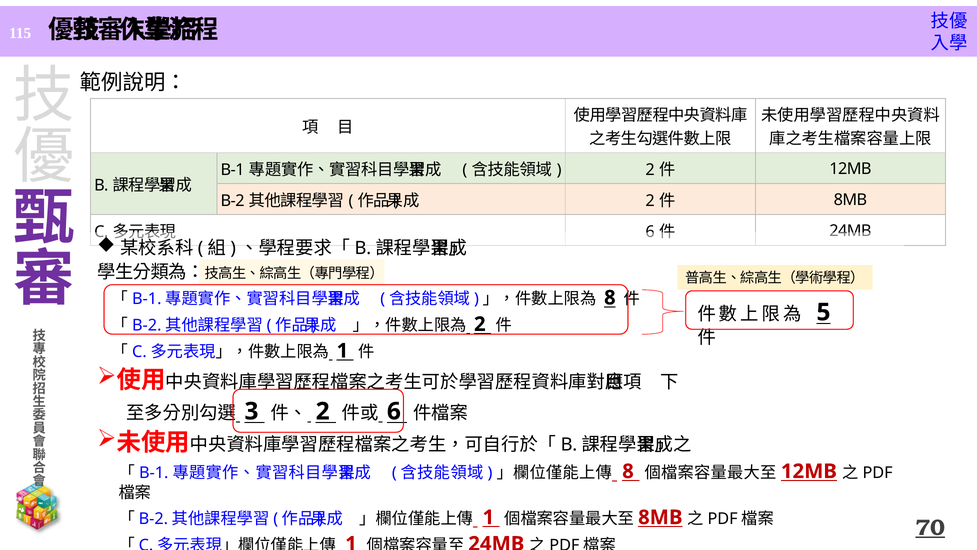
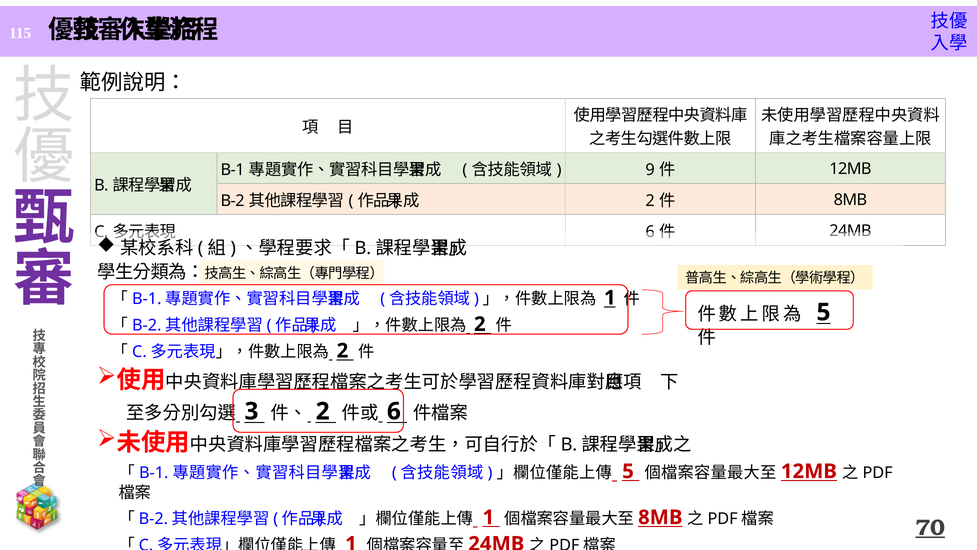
2: 2 -> 9 (650, 170)
8: 8 -> 1 (610, 297)
1: 1 -> 2 (342, 350)
8: 8 -> 5 (628, 471)
